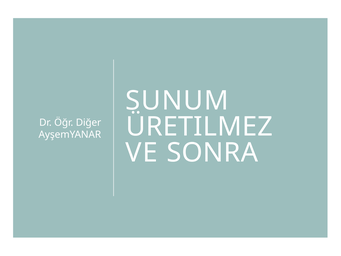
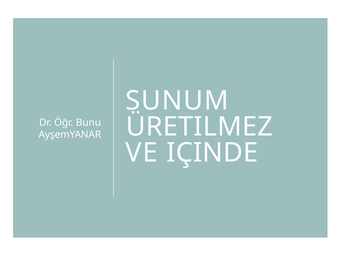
Diğer: Diğer -> Bunu (88, 122)
SONRA: SONRA -> IÇINDE (212, 153)
